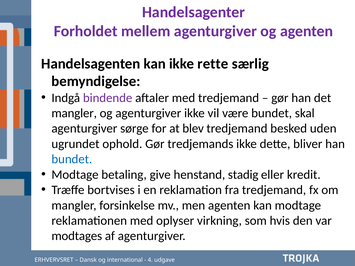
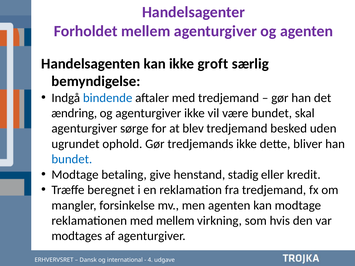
rette: rette -> groft (213, 64)
bindende colour: purple -> blue (108, 98)
mangler: mangler -> ændring (74, 113)
bortvises: bortvises -> beregnet (111, 190)
med oplyser: oplyser -> mellem (175, 221)
